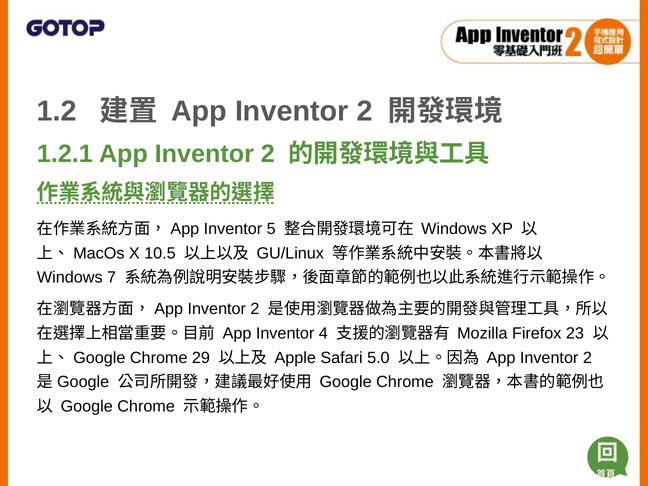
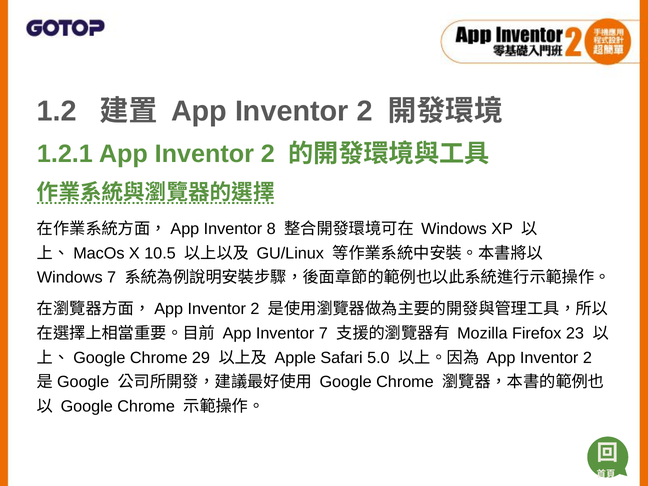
5: 5 -> 8 (271, 229)
Inventor 4: 4 -> 7 (323, 333)
